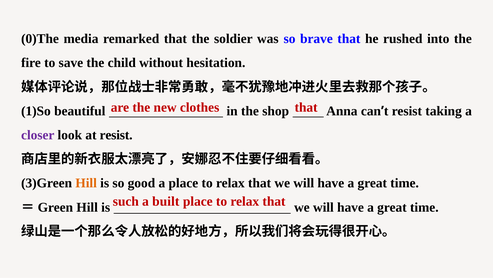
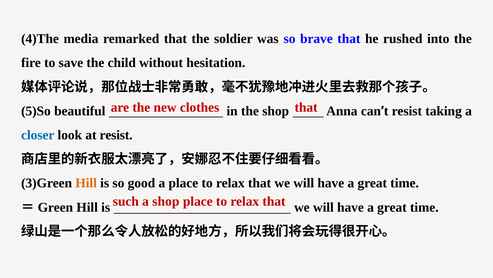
0)The: 0)The -> 4)The (40, 39)
1)So: 1)So -> 5)So (36, 111)
closer colour: purple -> blue (38, 135)
a built: built -> shop (166, 201)
